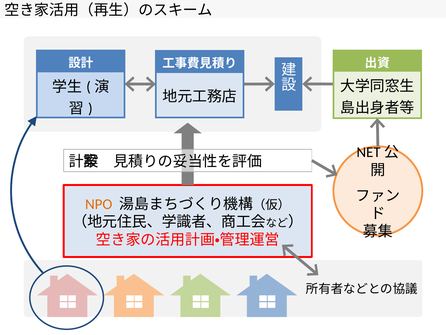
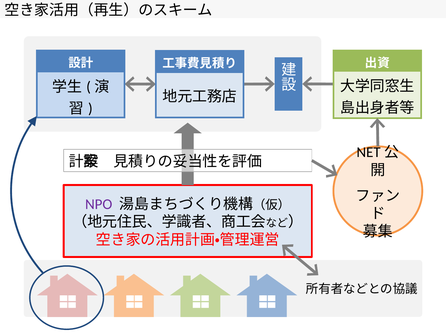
NPO colour: orange -> purple (99, 204)
